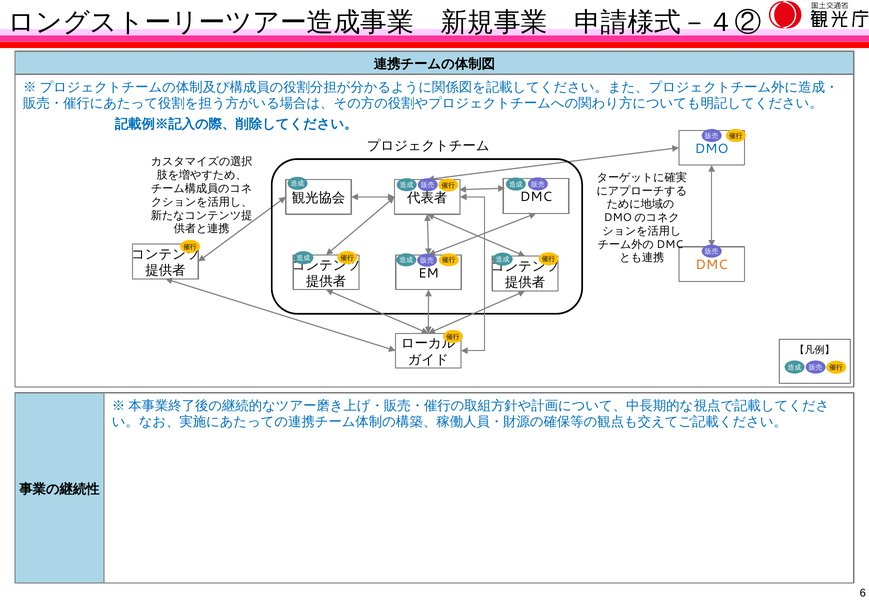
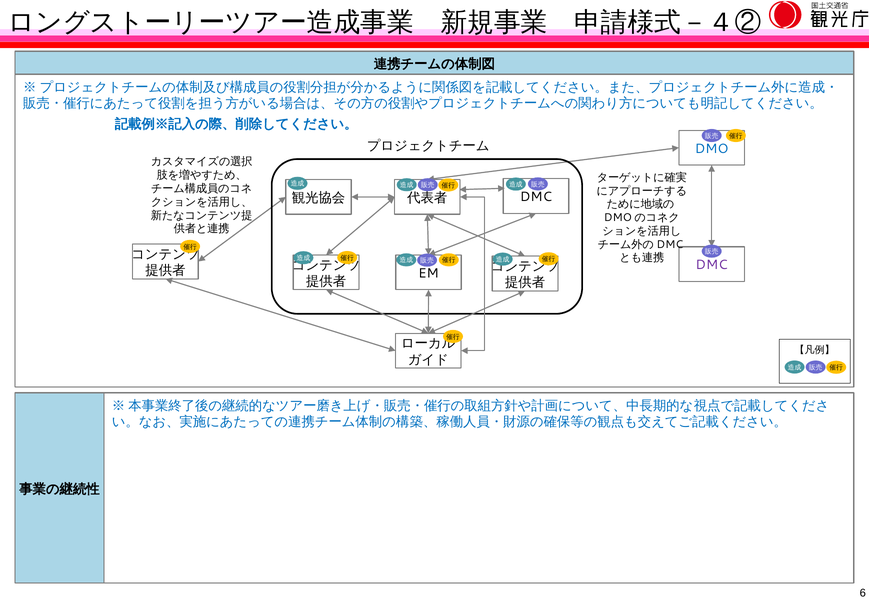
DMC colour: orange -> purple (712, 265)
